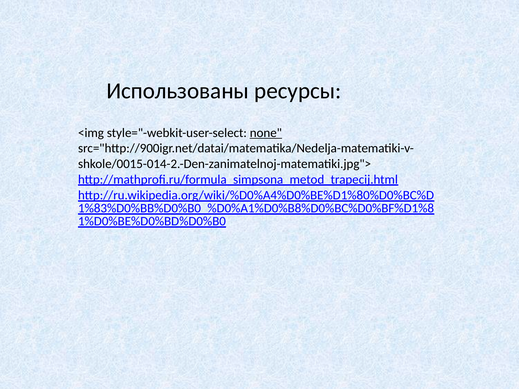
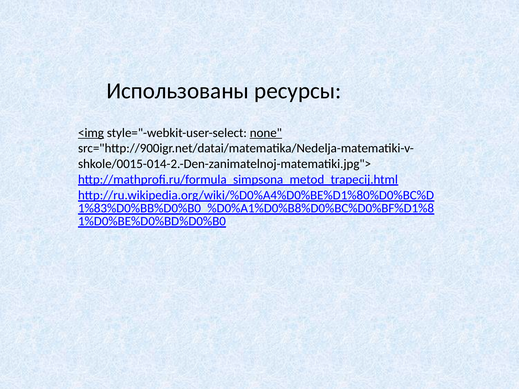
<img underline: none -> present (91, 133)
